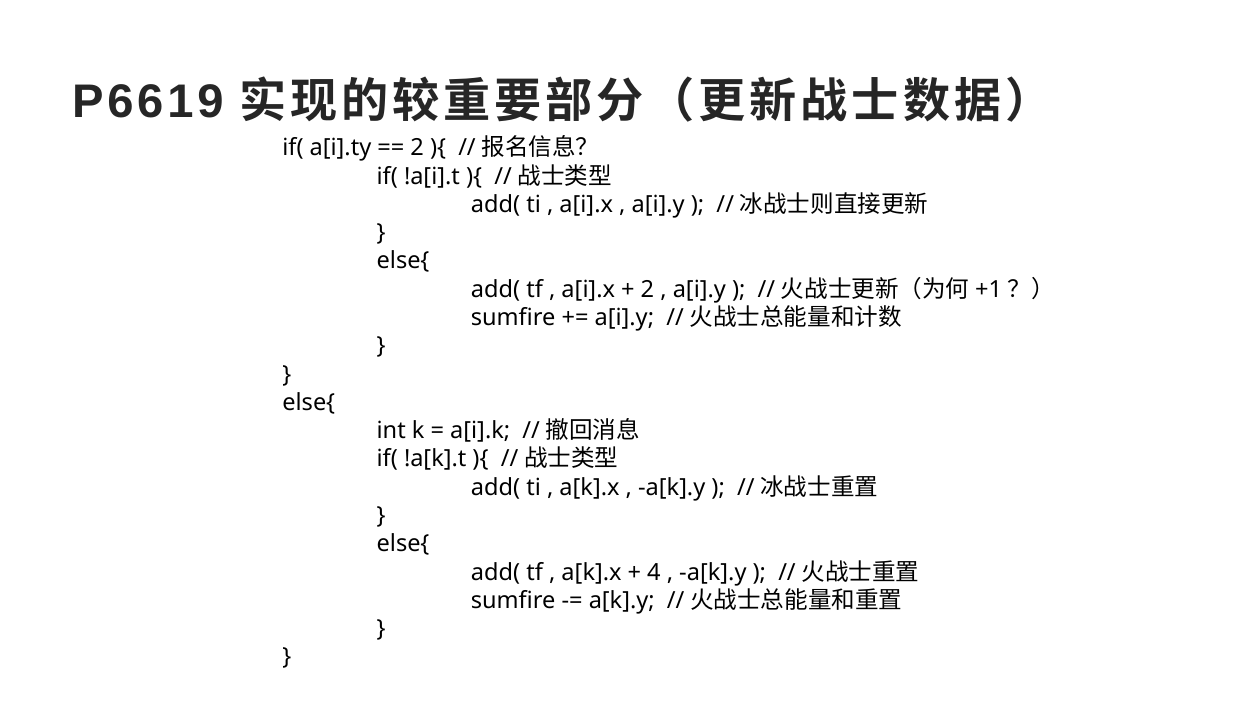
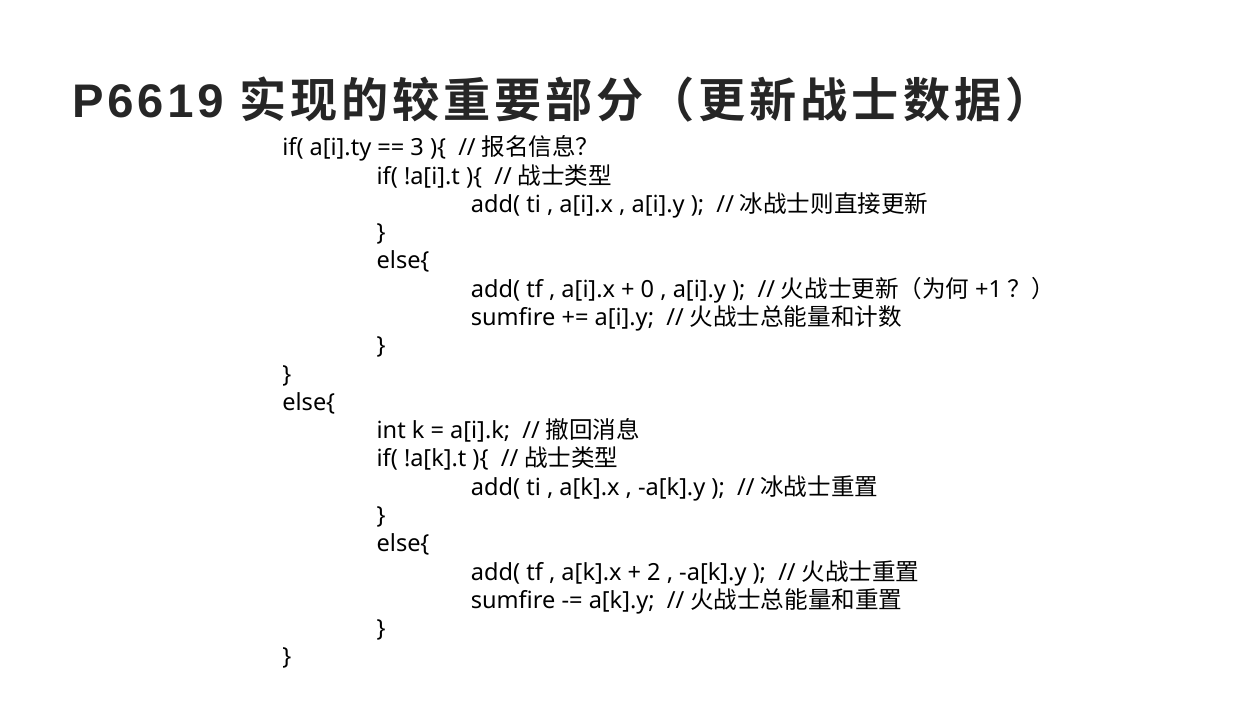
2: 2 -> 3 (417, 148)
2: 2 -> 0 (647, 289)
4: 4 -> 2 (654, 572)
